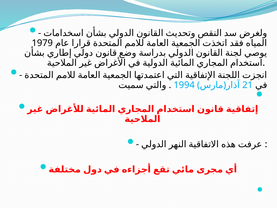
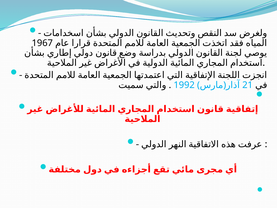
1979: 1979 -> 1967 (42, 43)
1994: 1994 -> 1992 (184, 85)
